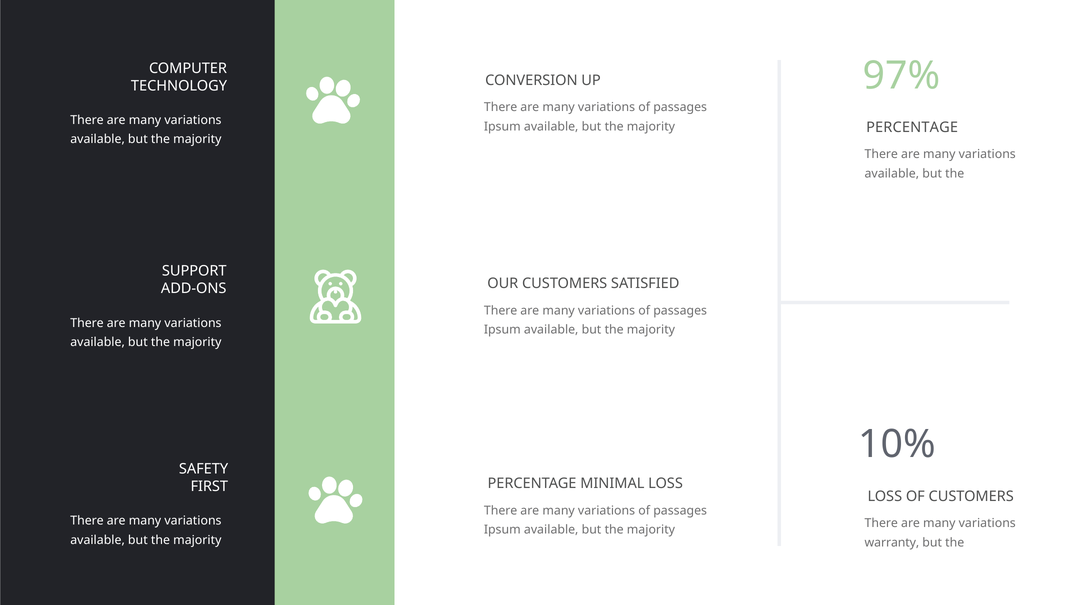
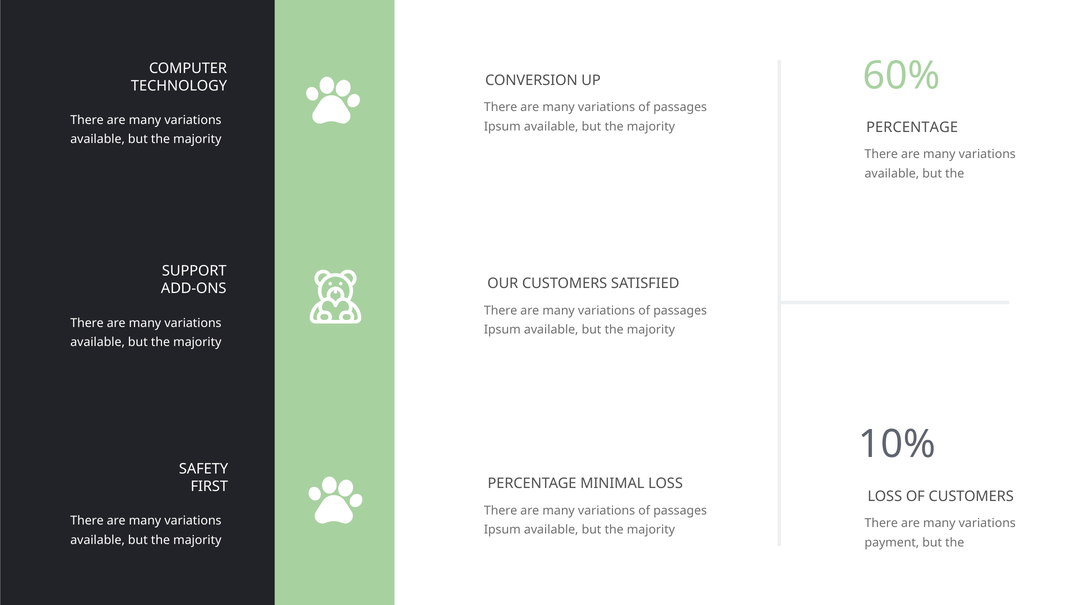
97%: 97% -> 60% (901, 76)
warranty: warranty -> payment (892, 543)
